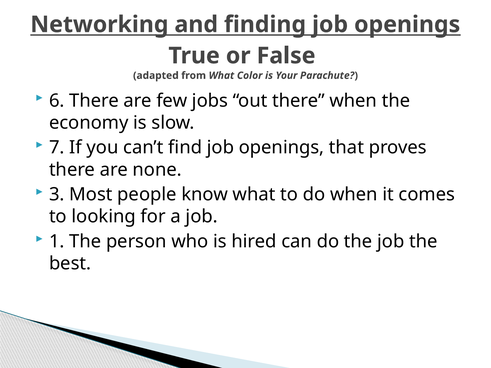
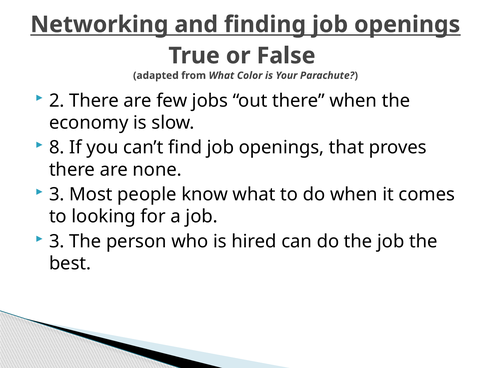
6: 6 -> 2 (57, 101)
7: 7 -> 8 (57, 148)
1: 1 -> 3 (57, 242)
